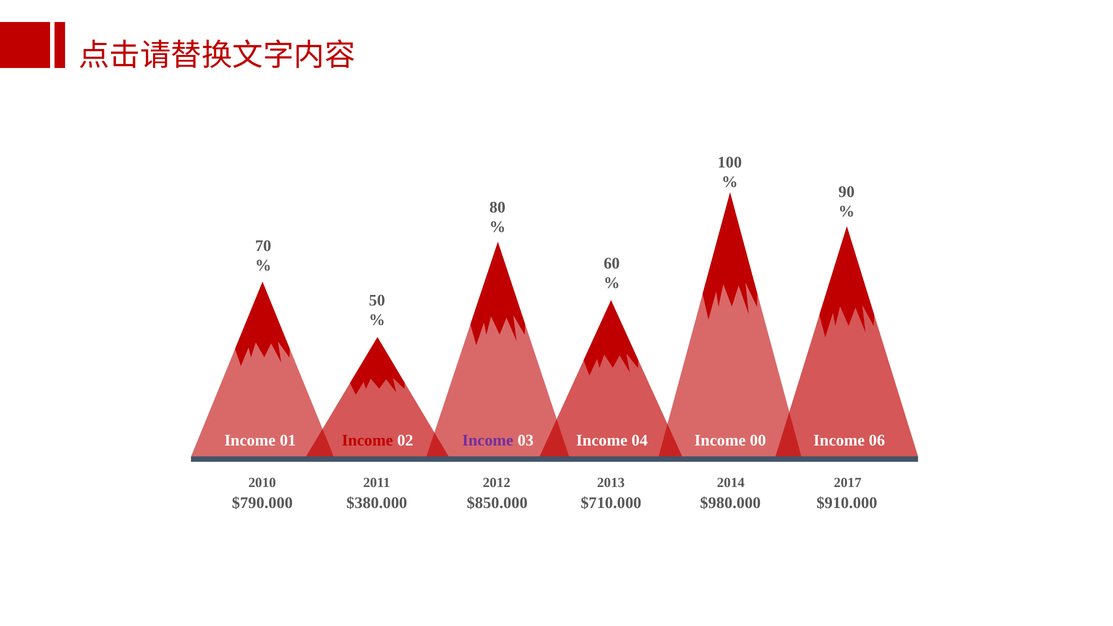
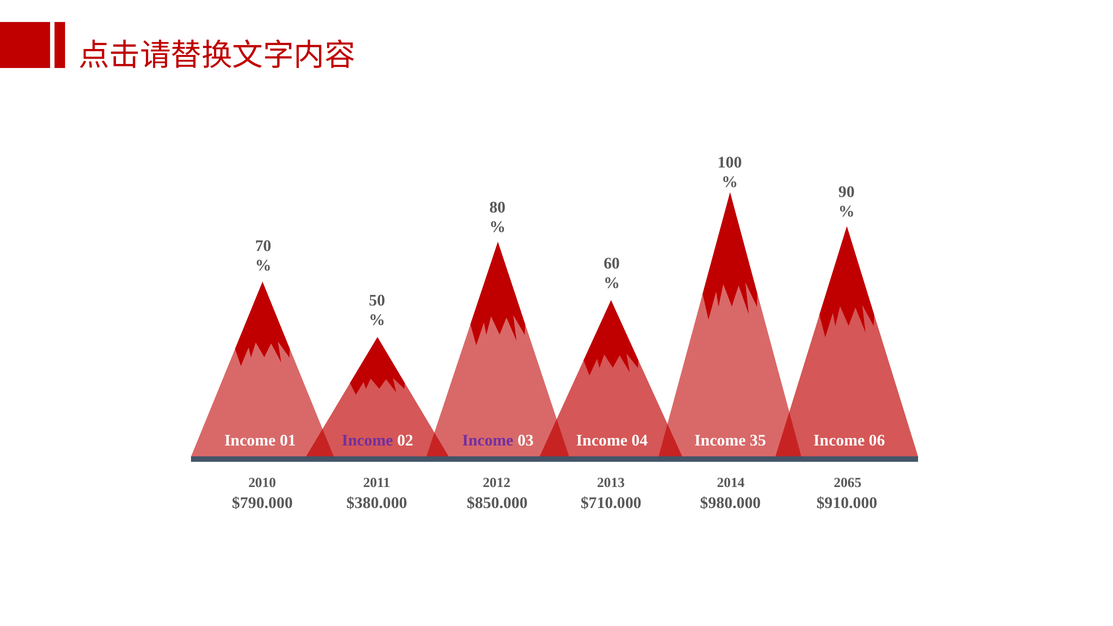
Income colour: red -> purple (367, 440)
00: 00 -> 35 (758, 440)
2017: 2017 -> 2065 (848, 483)
